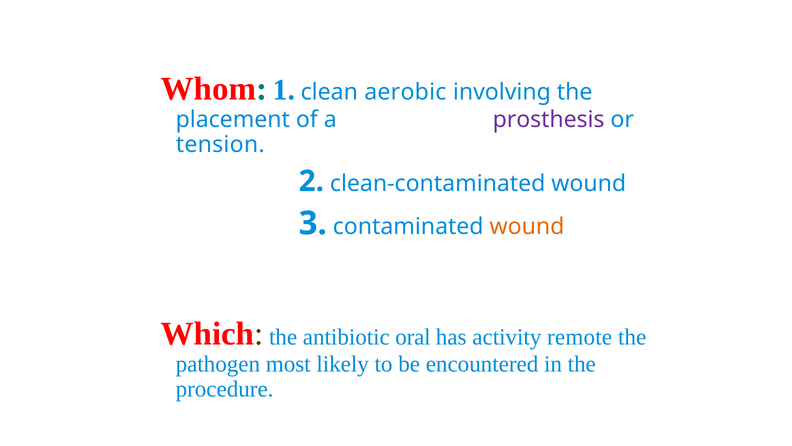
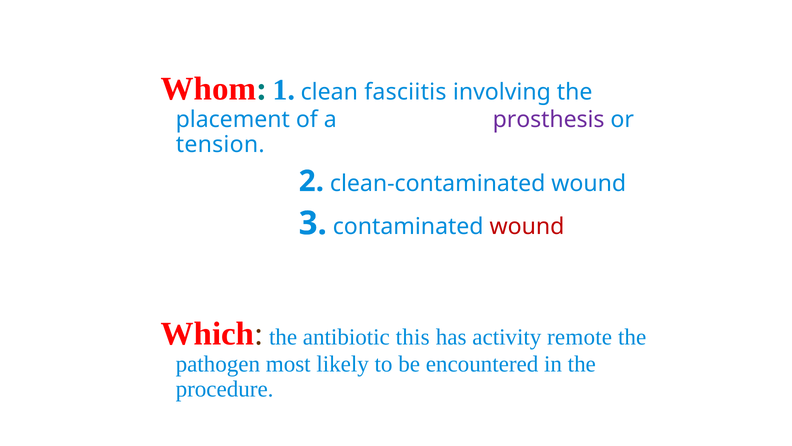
aerobic: aerobic -> fasciitis (405, 92)
wound colour: orange -> red (527, 226)
oral: oral -> this (413, 337)
